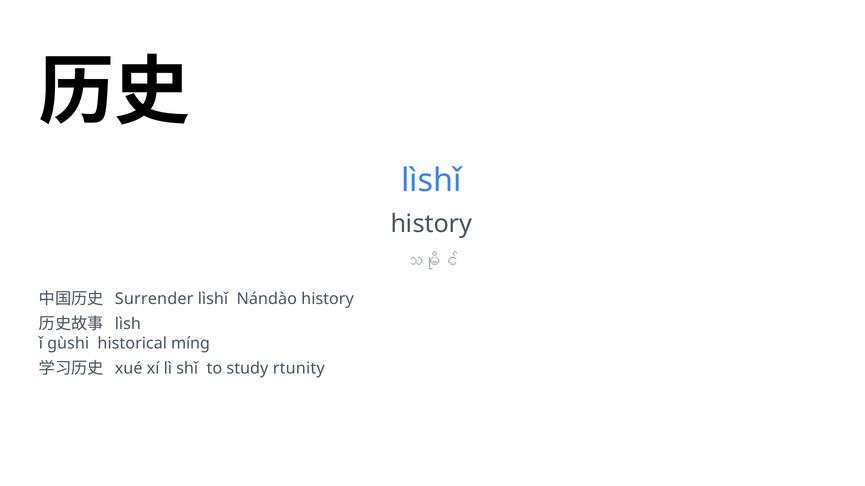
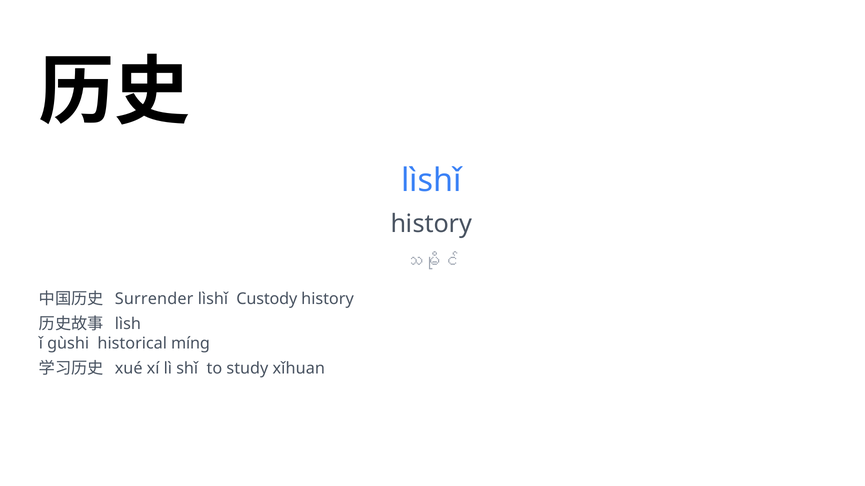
Nándào: Nándào -> Custody (267, 299)
rtunity: rtunity -> xǐhuan (299, 369)
